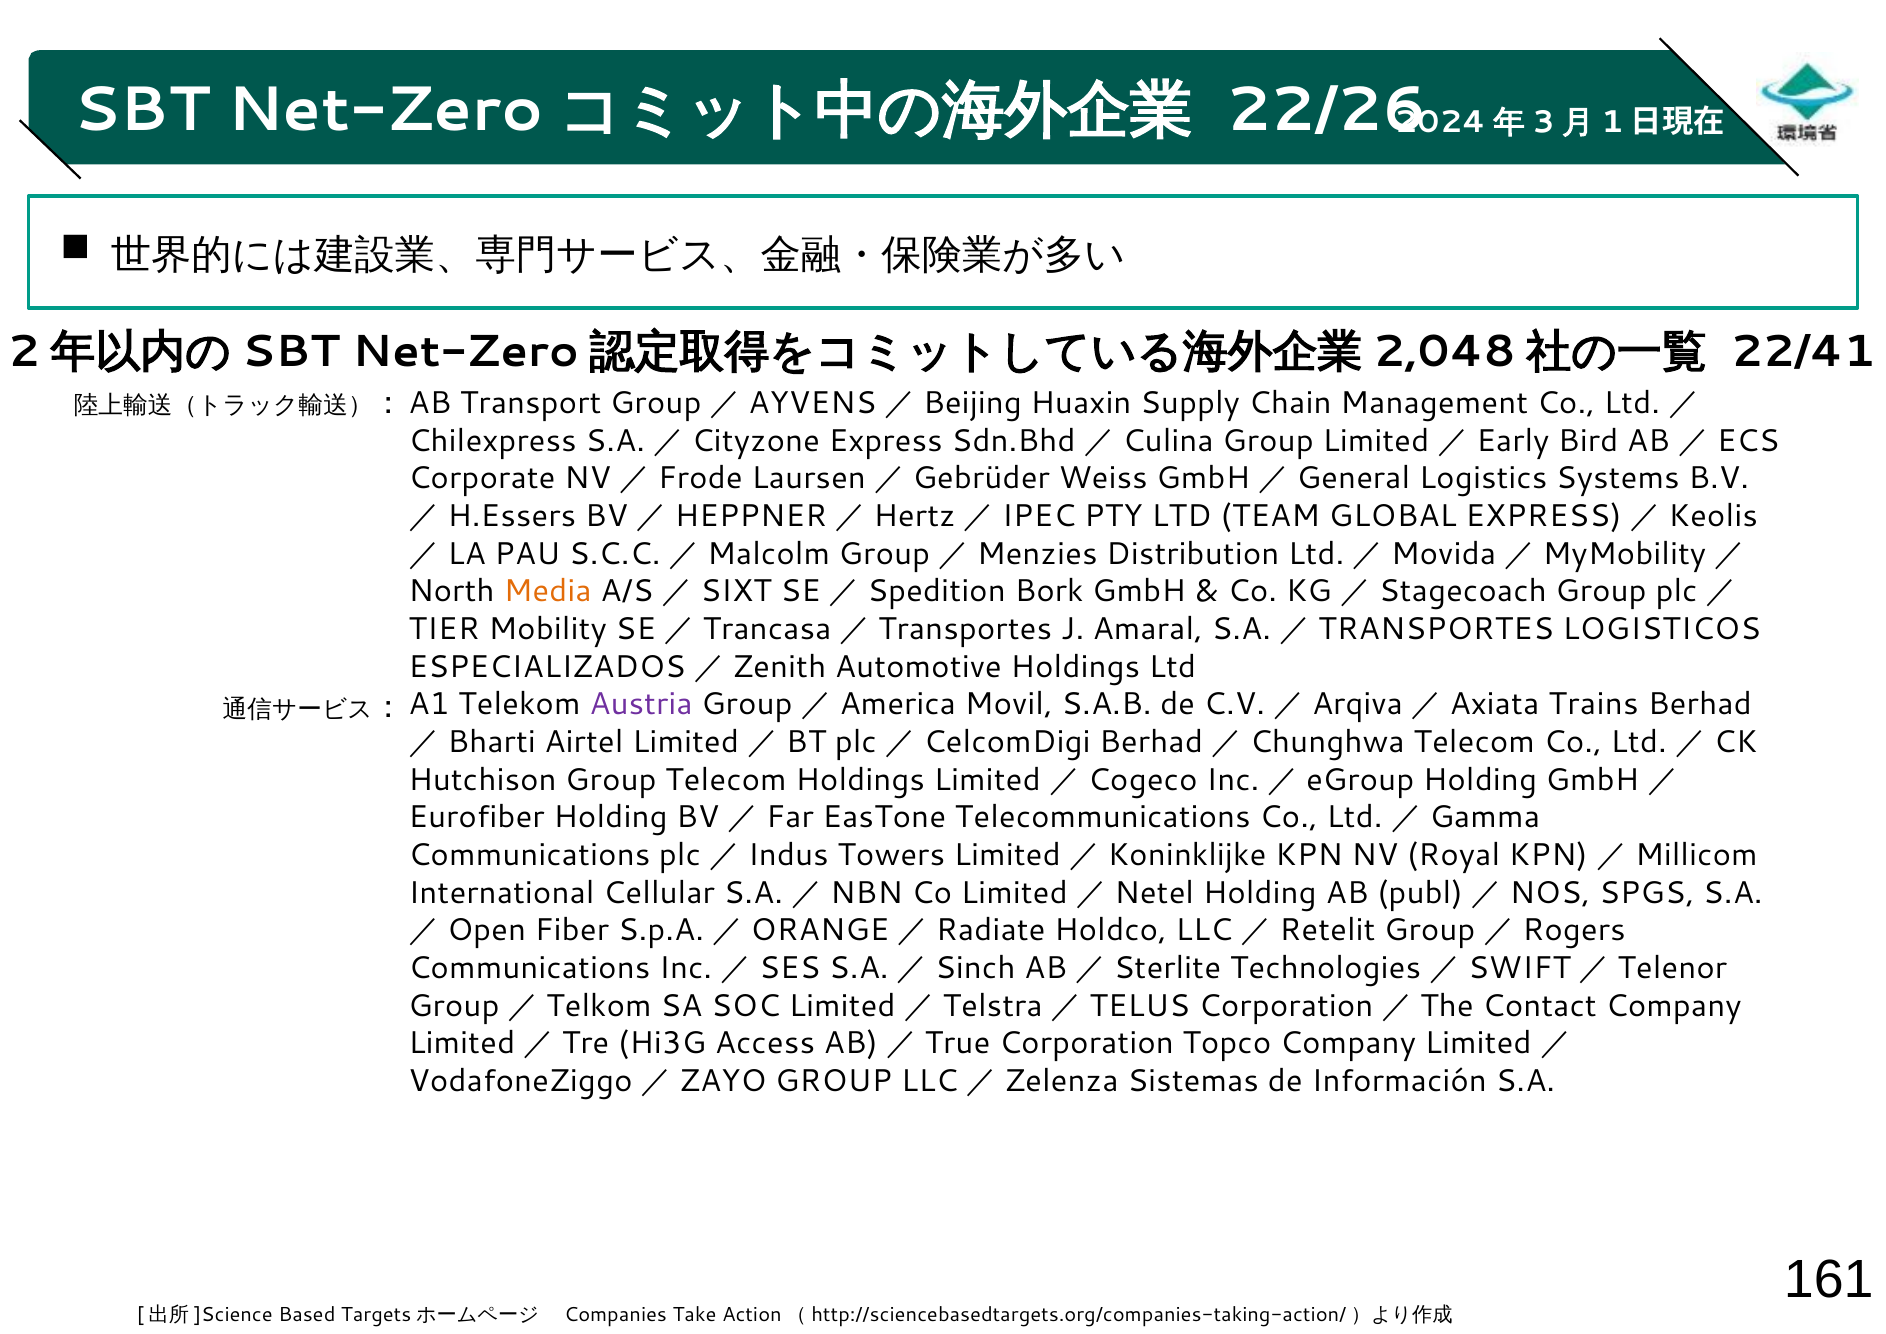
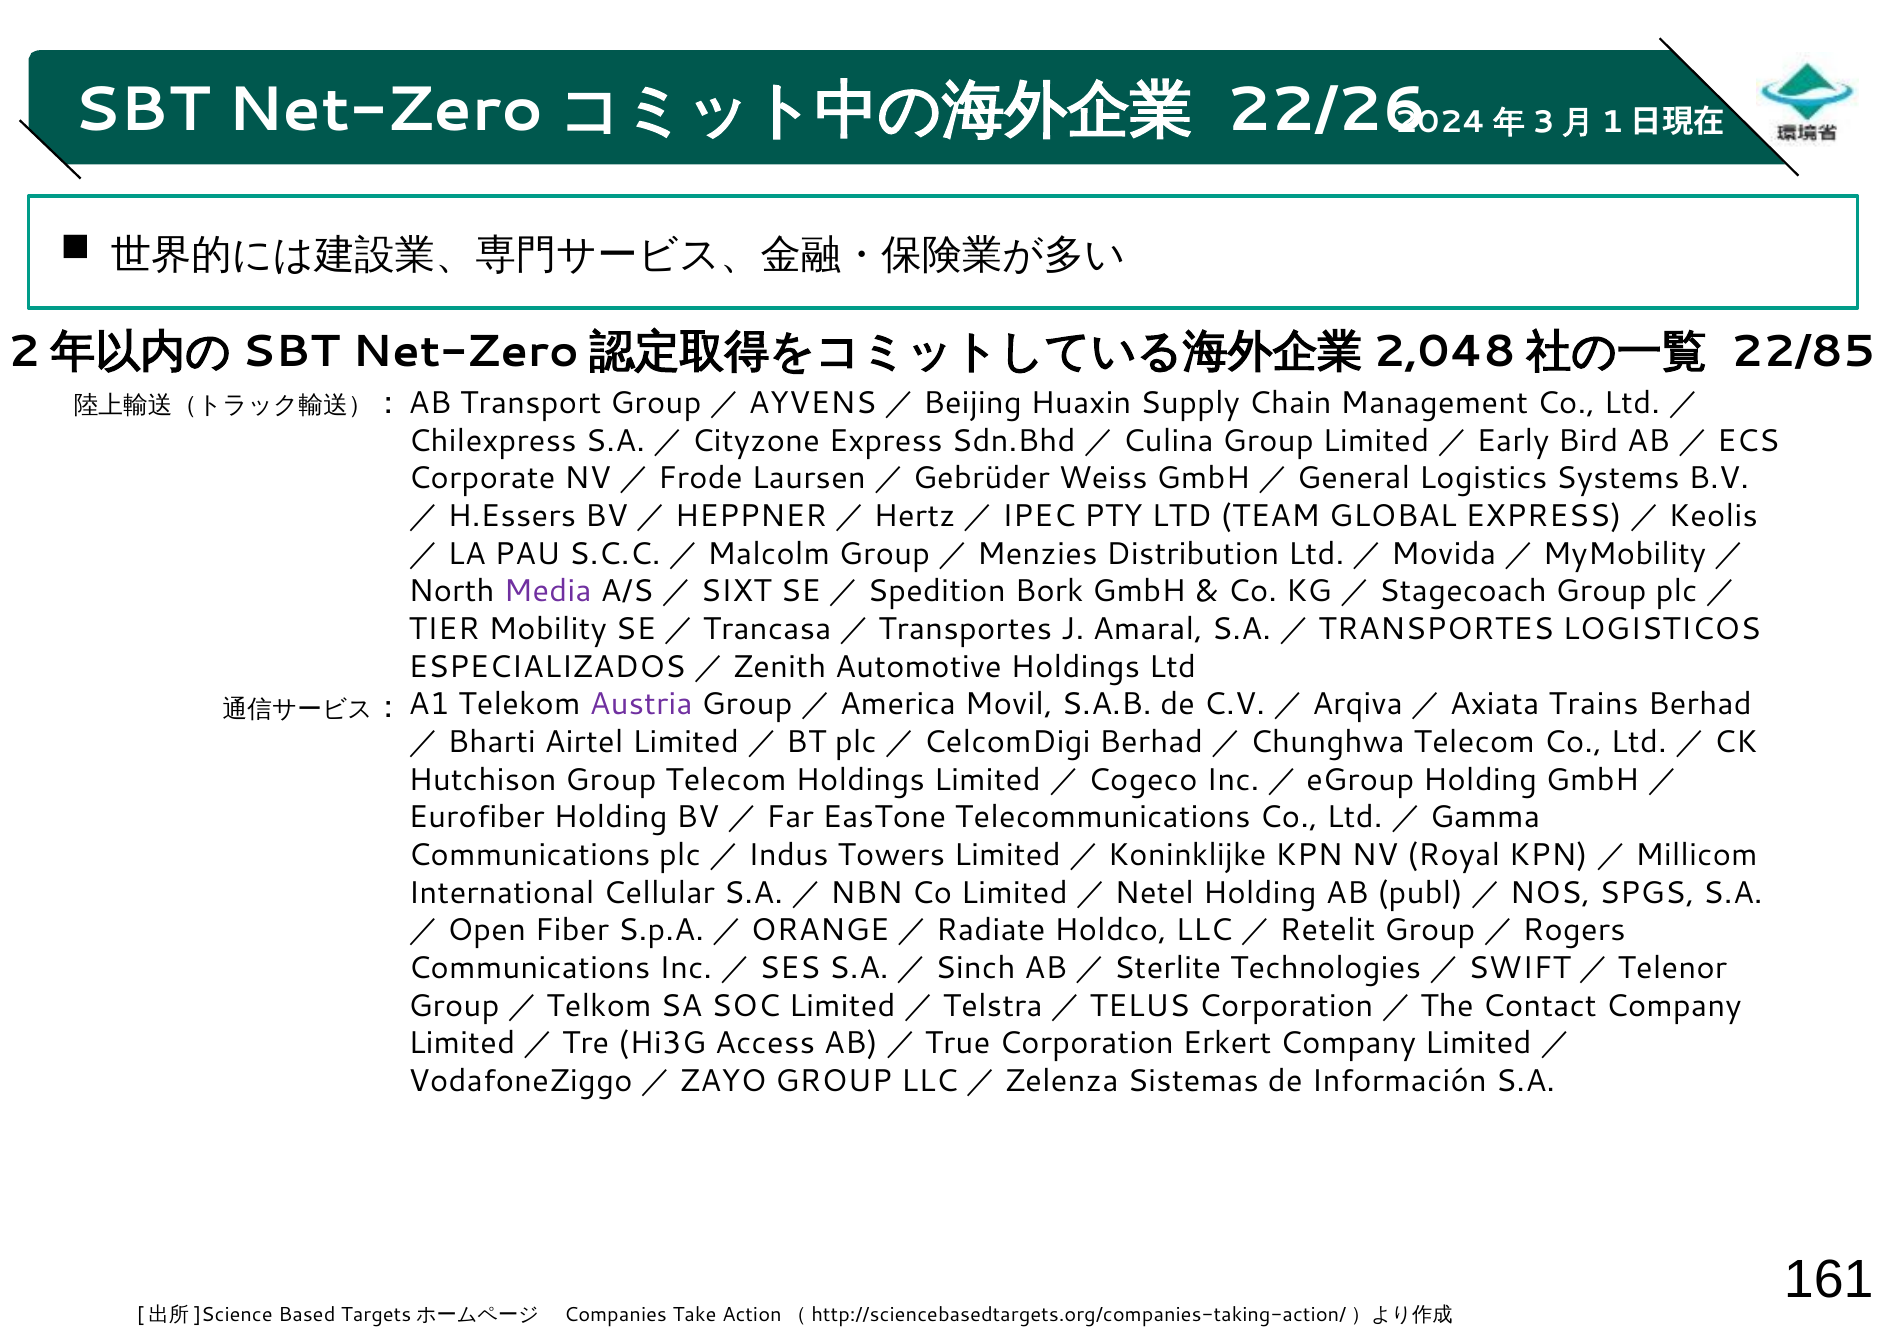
22/41: 22/41 -> 22/85 (1803, 351)
Media colour: orange -> purple (548, 591)
Topco: Topco -> Erkert (1227, 1043)
